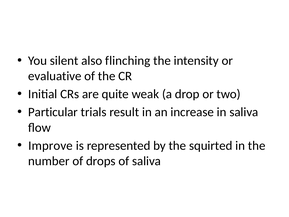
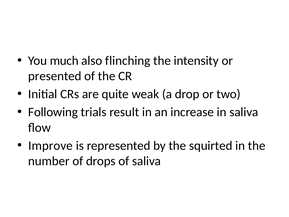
silent: silent -> much (64, 61)
evaluative: evaluative -> presented (55, 76)
Particular: Particular -> Following (53, 112)
